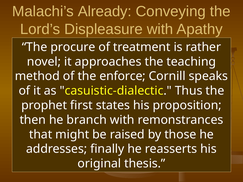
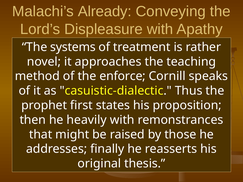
procure: procure -> systems (73, 47)
branch: branch -> heavily (87, 120)
